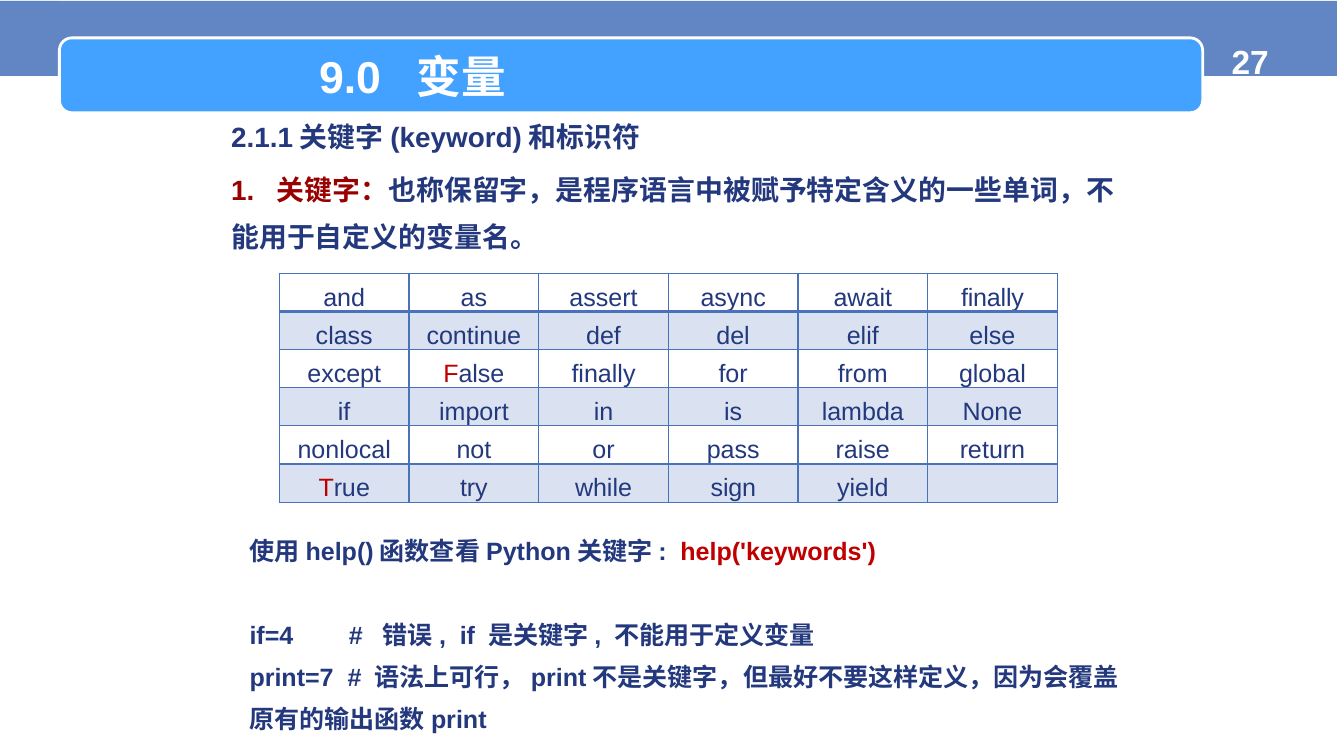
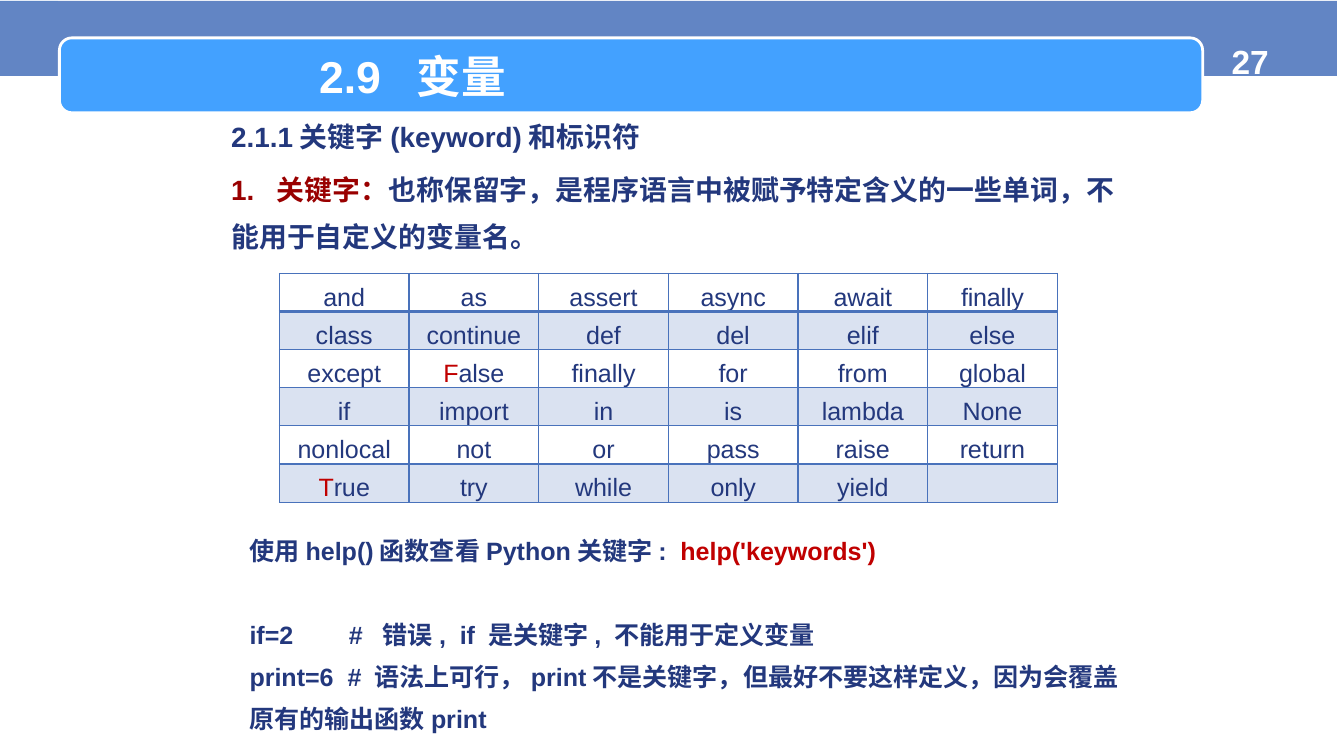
9.0: 9.0 -> 2.9 (350, 79)
sign: sign -> only (733, 489)
if=4: if=4 -> if=2 (271, 636)
print=7: print=7 -> print=6 (292, 678)
